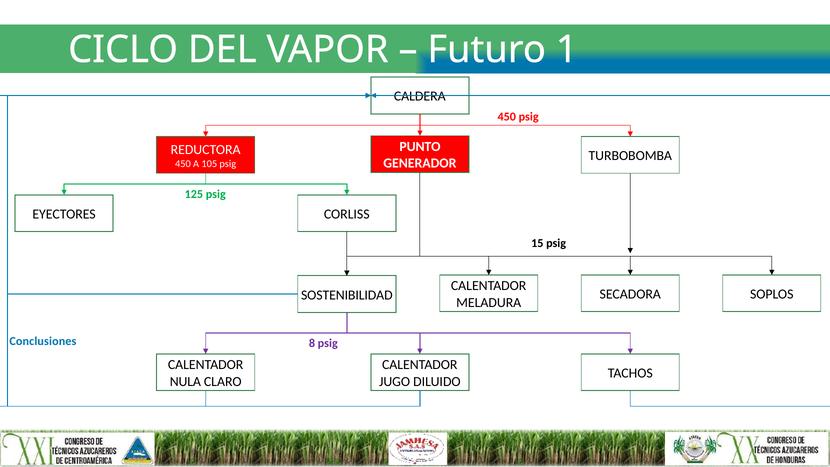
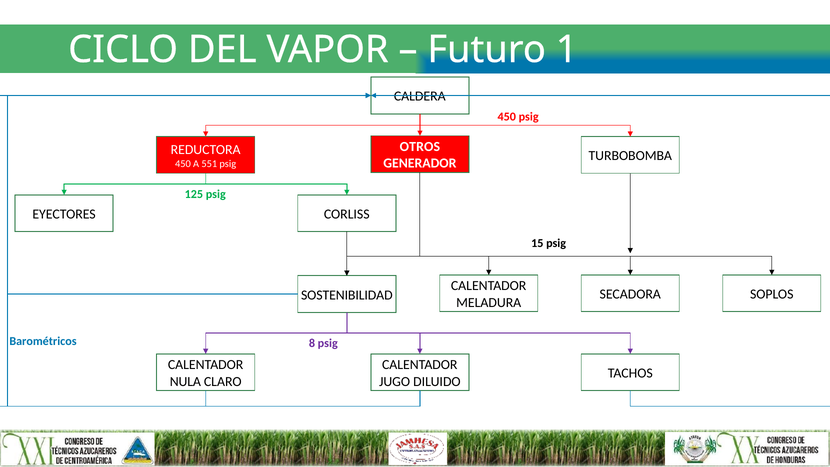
PUNTO: PUNTO -> OTROS (420, 147)
105: 105 -> 551 (209, 164)
Conclusiones: Conclusiones -> Barométricos (43, 341)
